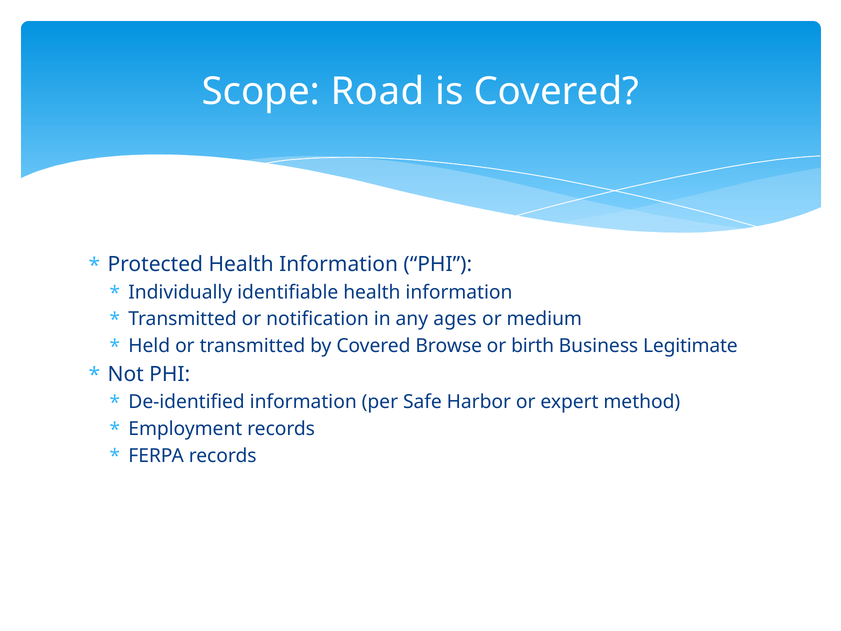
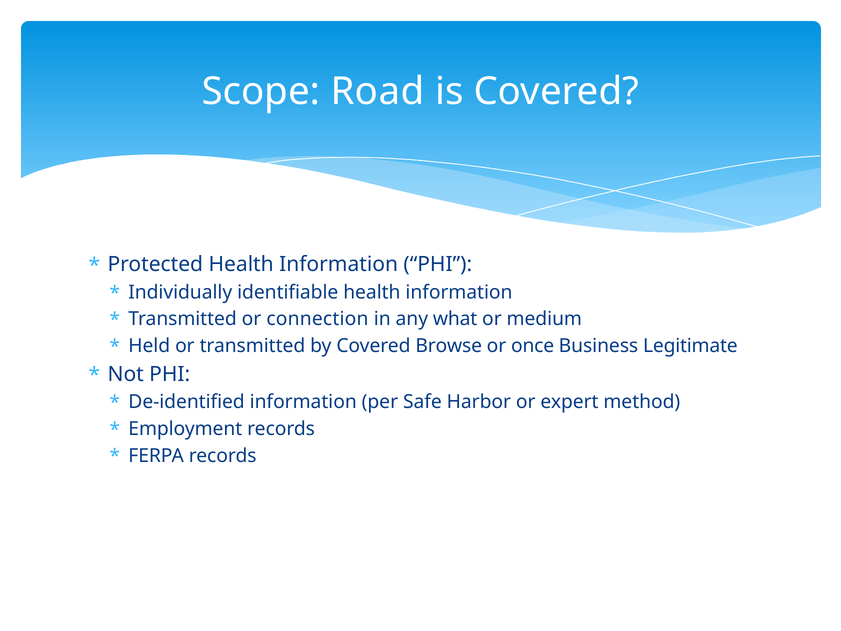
notification: notification -> connection (317, 319)
ages: ages -> what (455, 319)
birth: birth -> once (533, 346)
